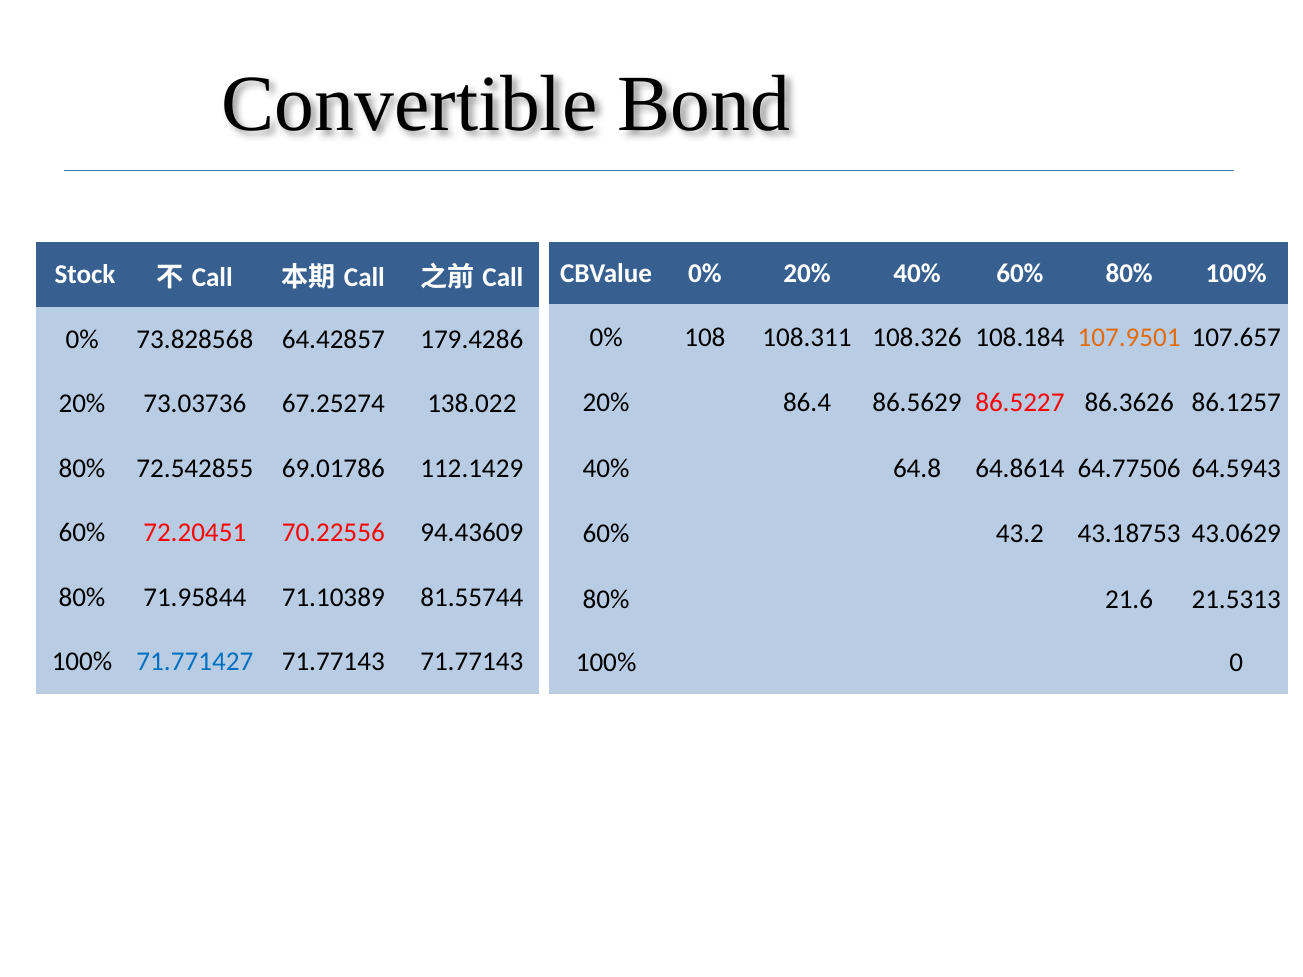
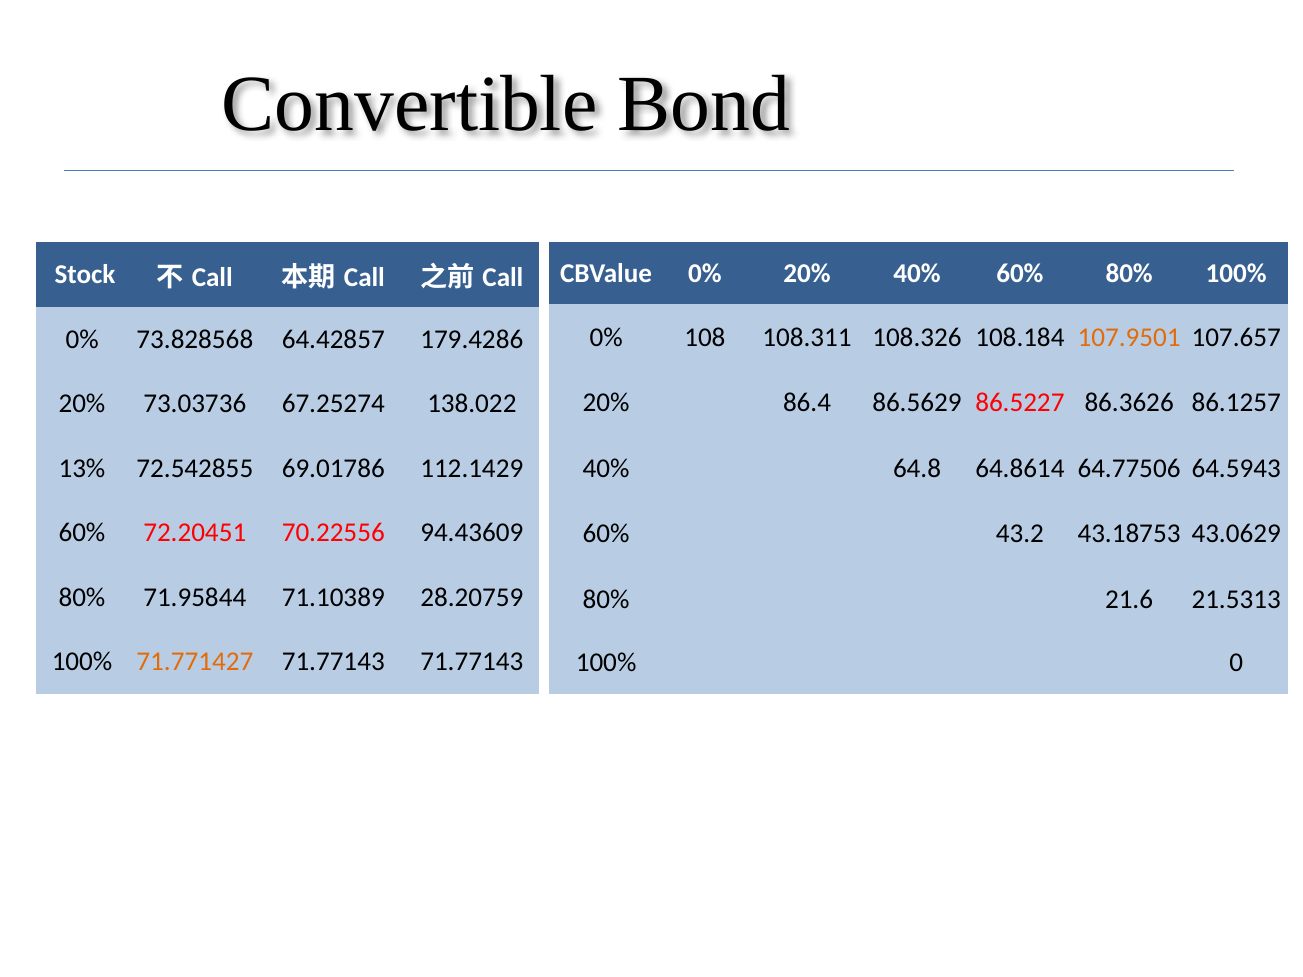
80%: 80% -> 13% (82, 468)
81.55744: 81.55744 -> 28.20759 (472, 597)
71.771427 colour: blue -> orange (195, 662)
